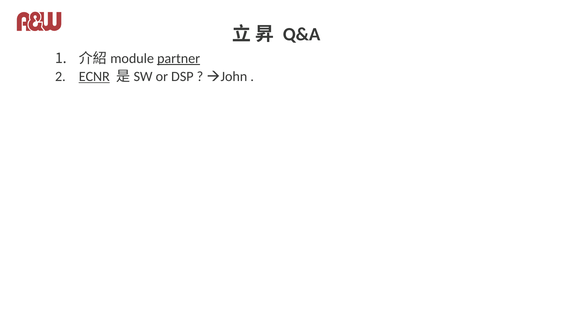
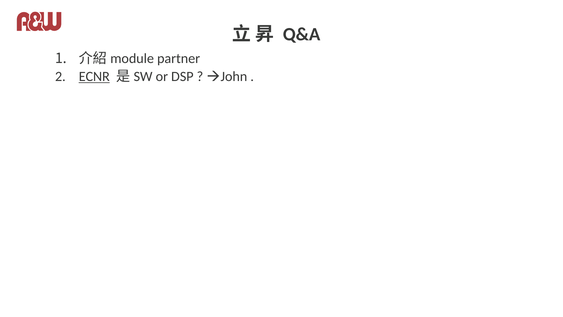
partner underline: present -> none (179, 58)
